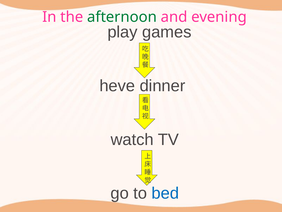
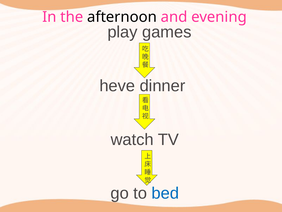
afternoon colour: green -> black (122, 17)
